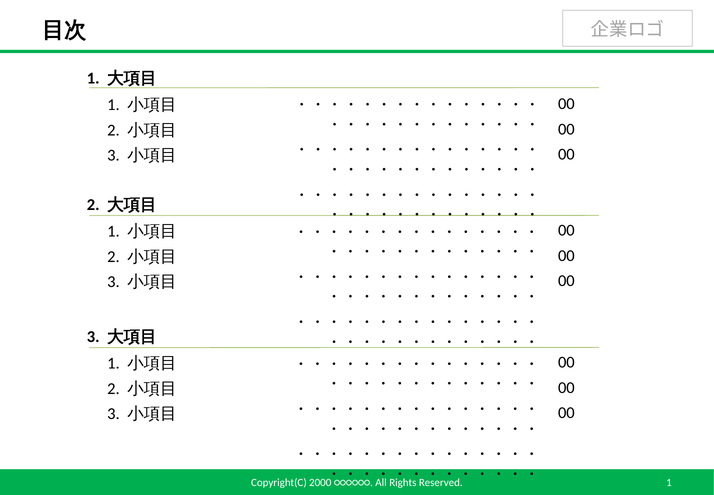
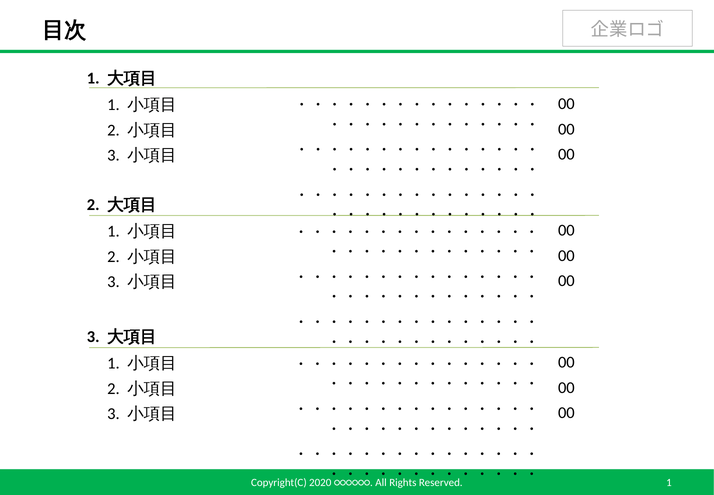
2000: 2000 -> 2020 (320, 482)
